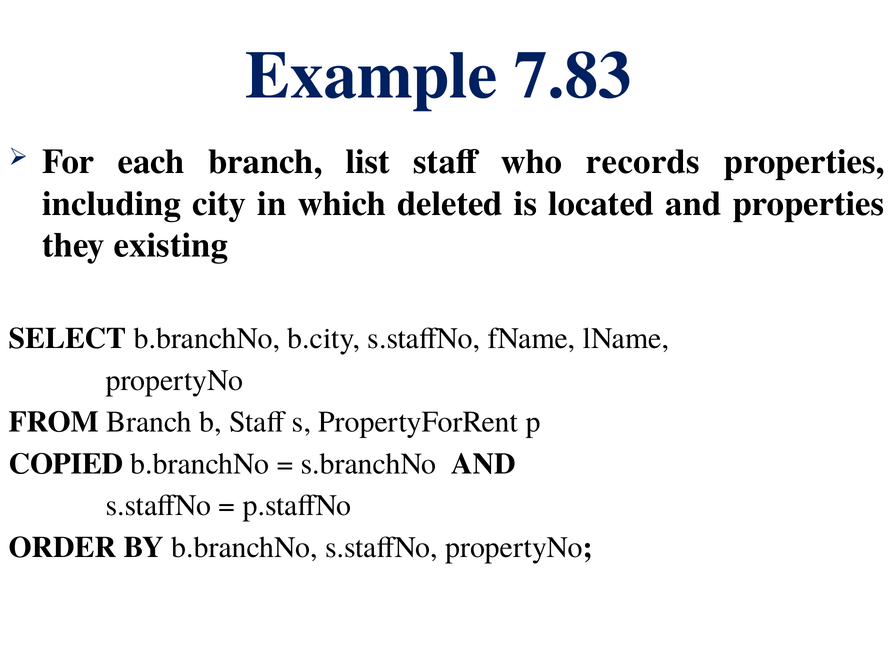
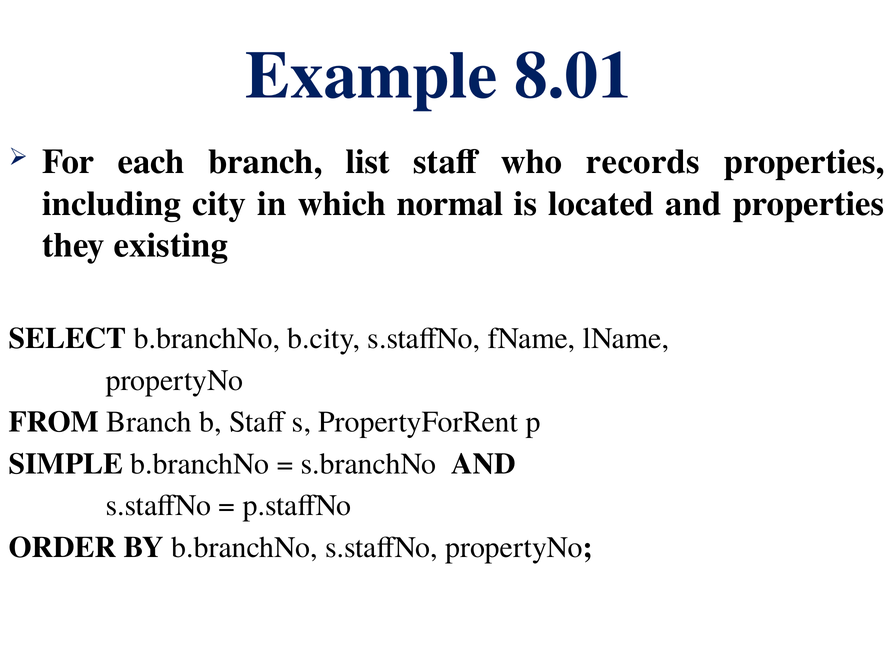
7.83: 7.83 -> 8.01 (573, 75)
deleted: deleted -> normal (450, 203)
COPIED: COPIED -> SIMPLE (66, 463)
